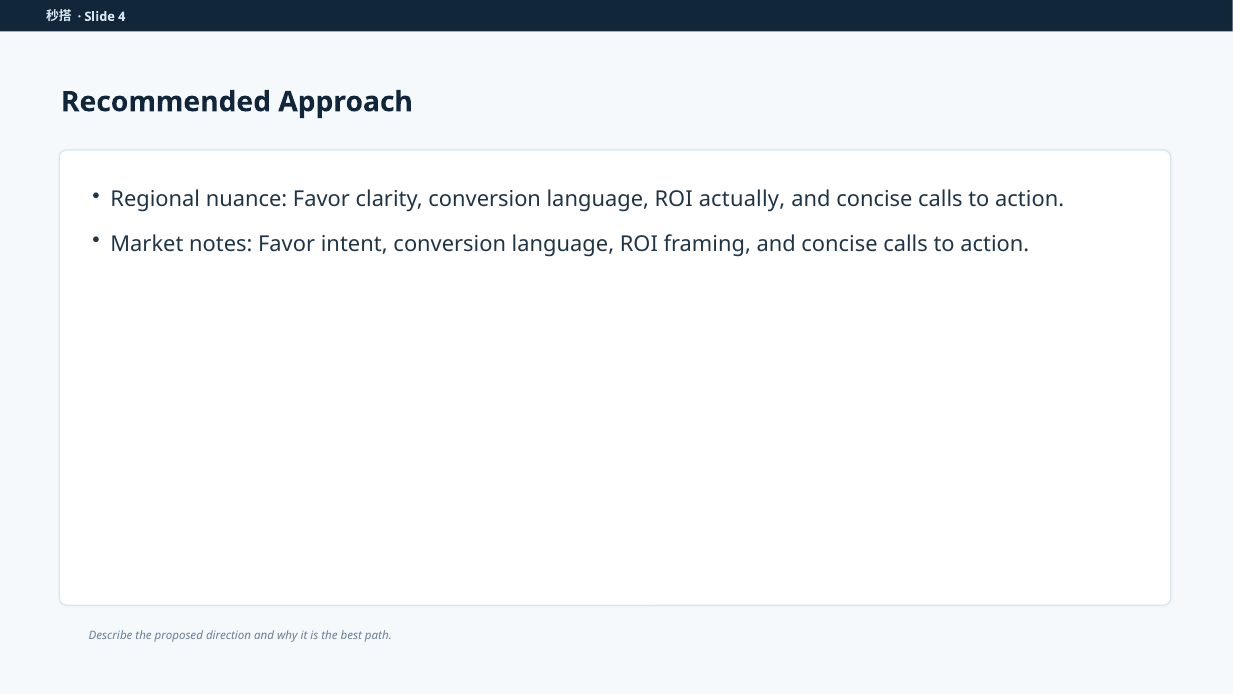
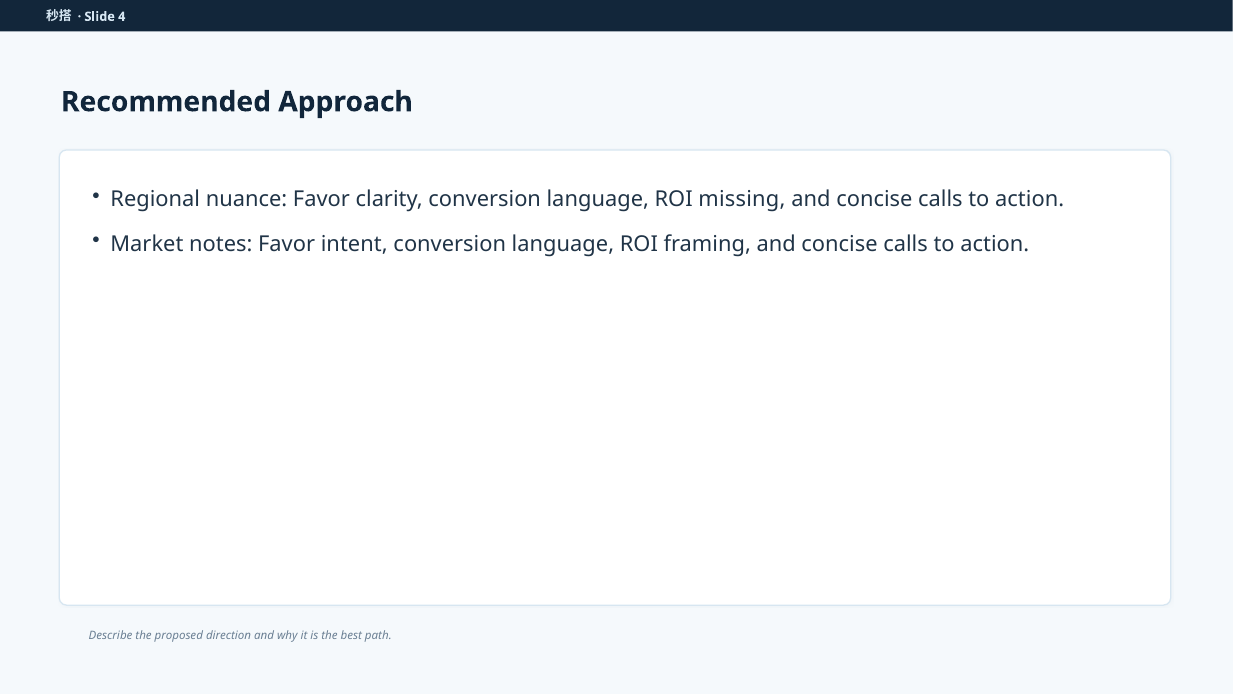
actually: actually -> missing (742, 200)
